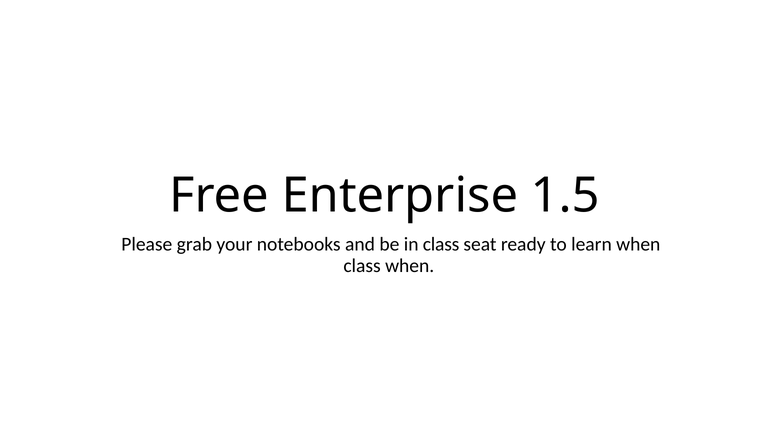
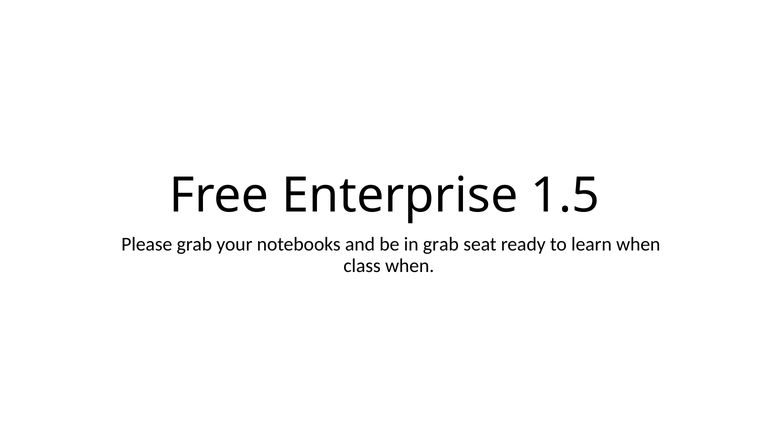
in class: class -> grab (441, 244)
